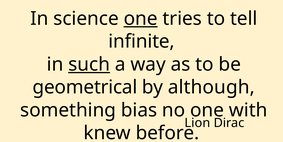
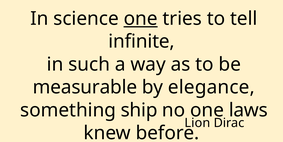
such underline: present -> none (89, 64)
geometrical: geometrical -> measurable (85, 87)
although: although -> elegance (211, 87)
bias: bias -> ship (139, 110)
with: with -> laws (248, 110)
